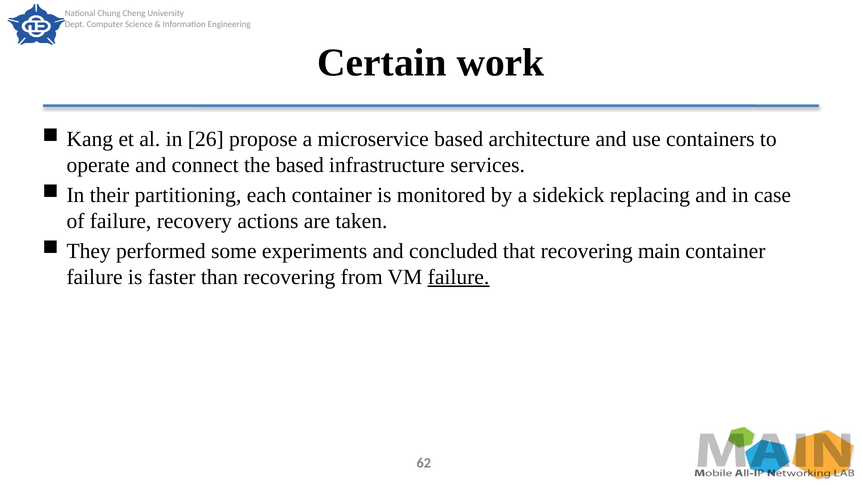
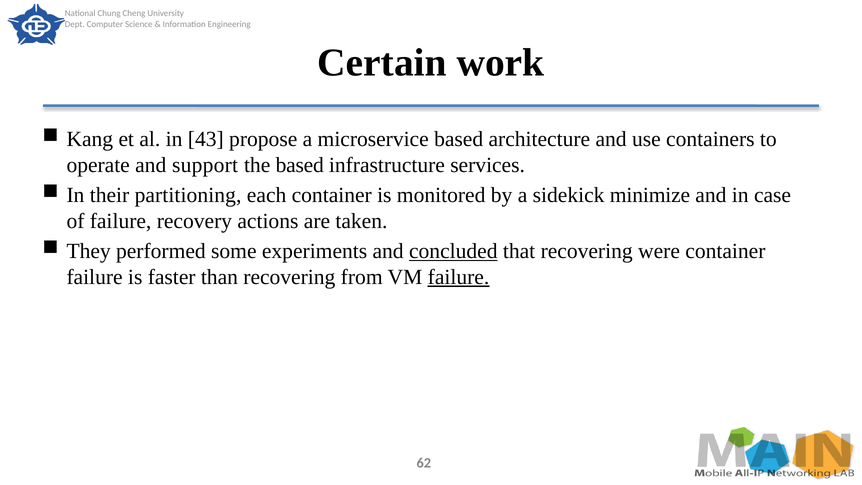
26: 26 -> 43 (206, 139)
connect: connect -> support (205, 165)
replacing: replacing -> minimize (650, 195)
concluded underline: none -> present (453, 251)
main: main -> were (659, 251)
